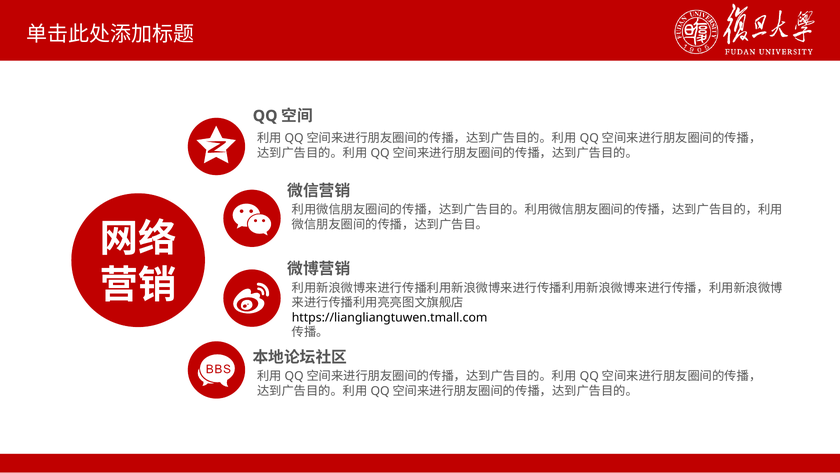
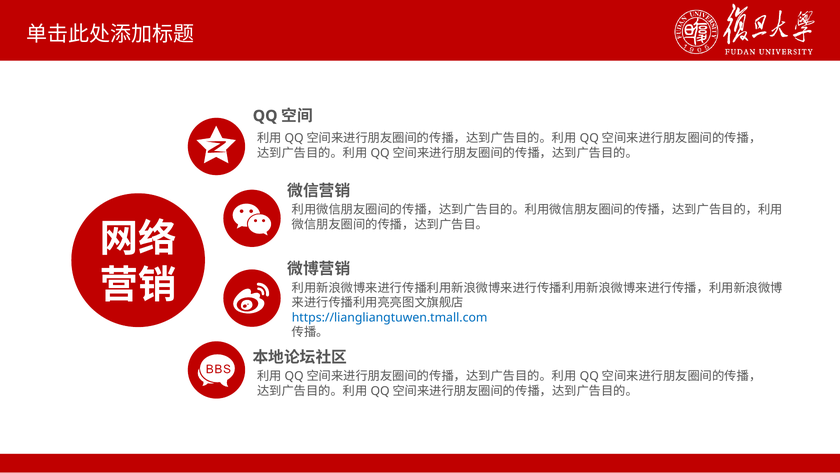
https://liangliangtuwen.tmall.com colour: black -> blue (390, 317)
